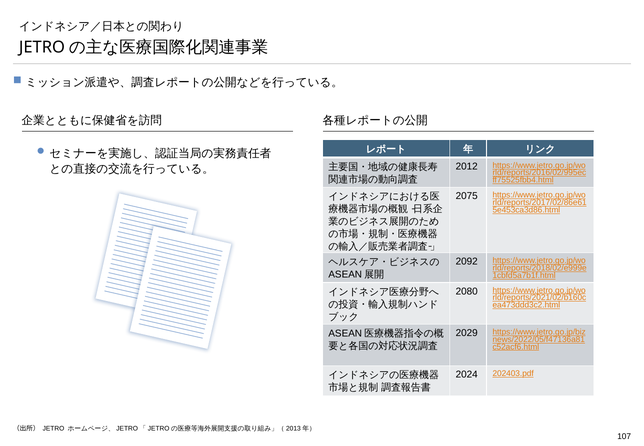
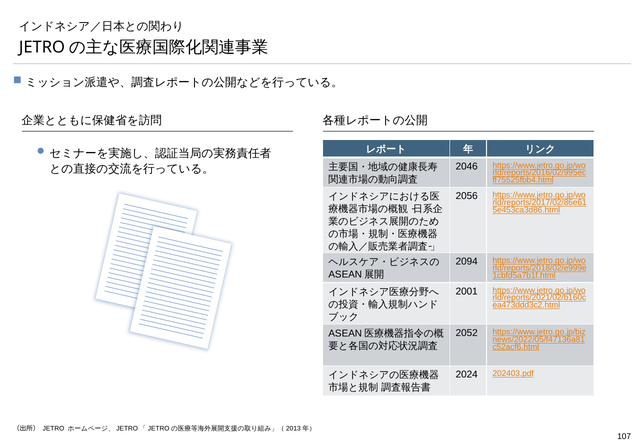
2012: 2012 -> 2046 (467, 166)
2075: 2075 -> 2056 (467, 196)
2092: 2092 -> 2094 (467, 261)
2080: 2080 -> 2001 (467, 291)
2029: 2029 -> 2052 (467, 333)
